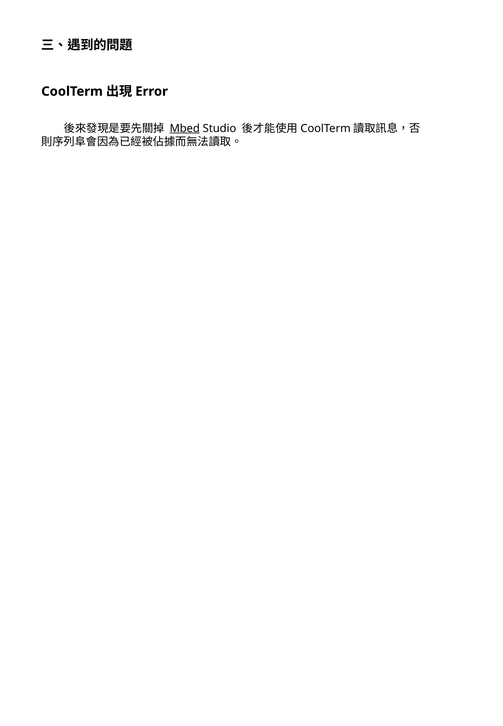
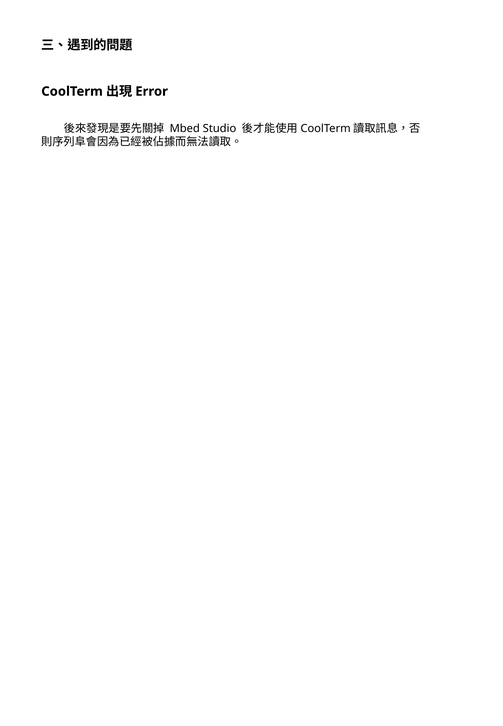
Mbed underline: present -> none (185, 128)
